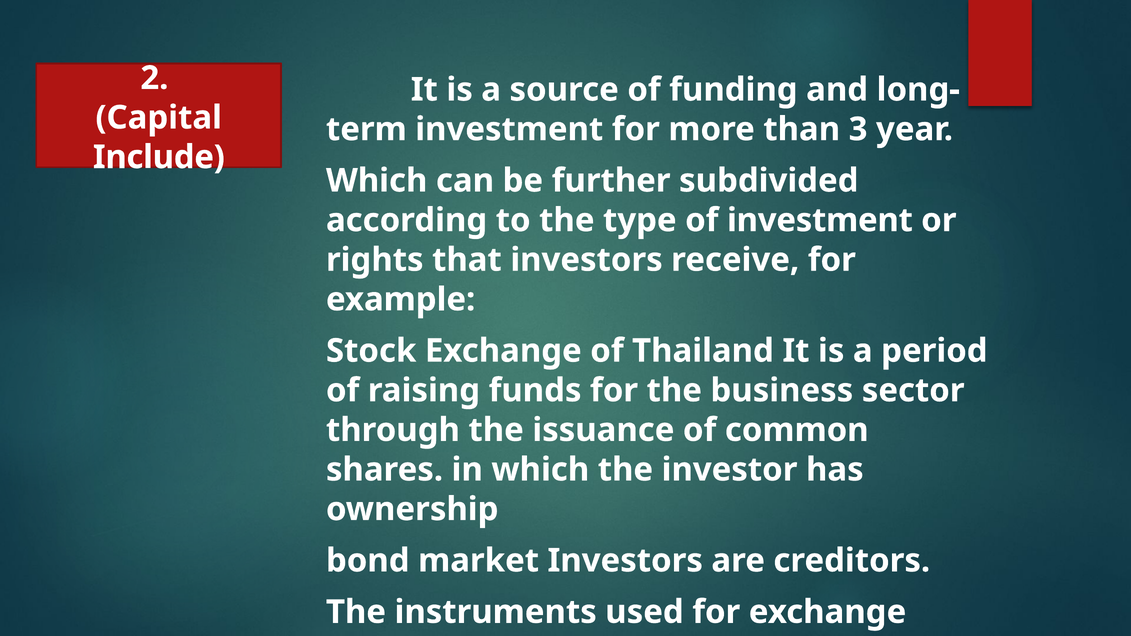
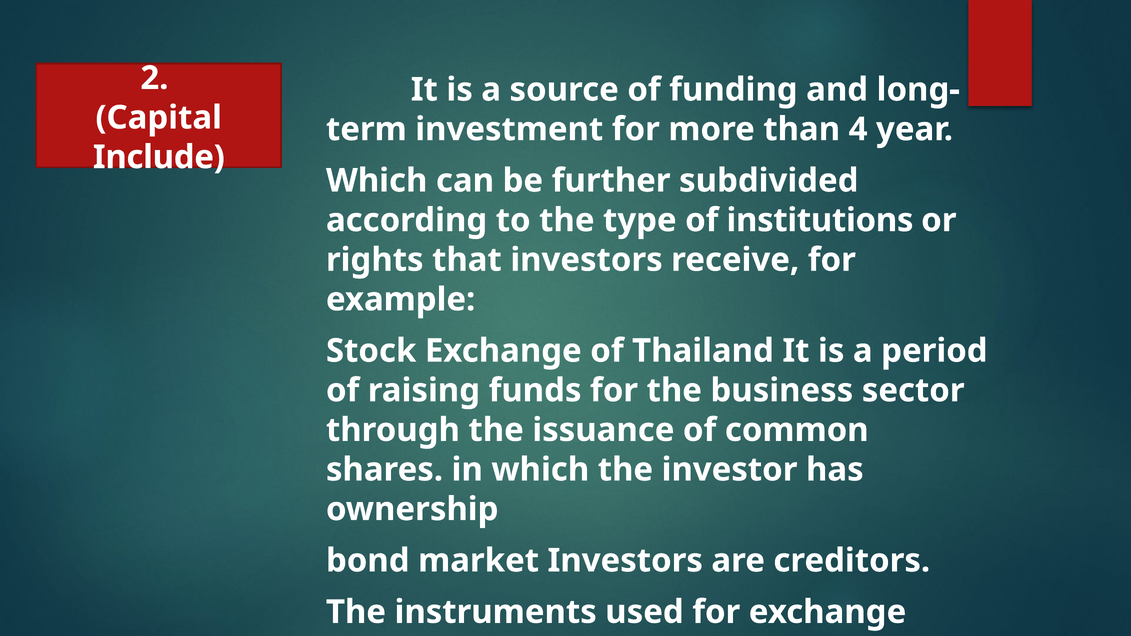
3: 3 -> 4 (858, 129)
of investment: investment -> institutions (820, 220)
